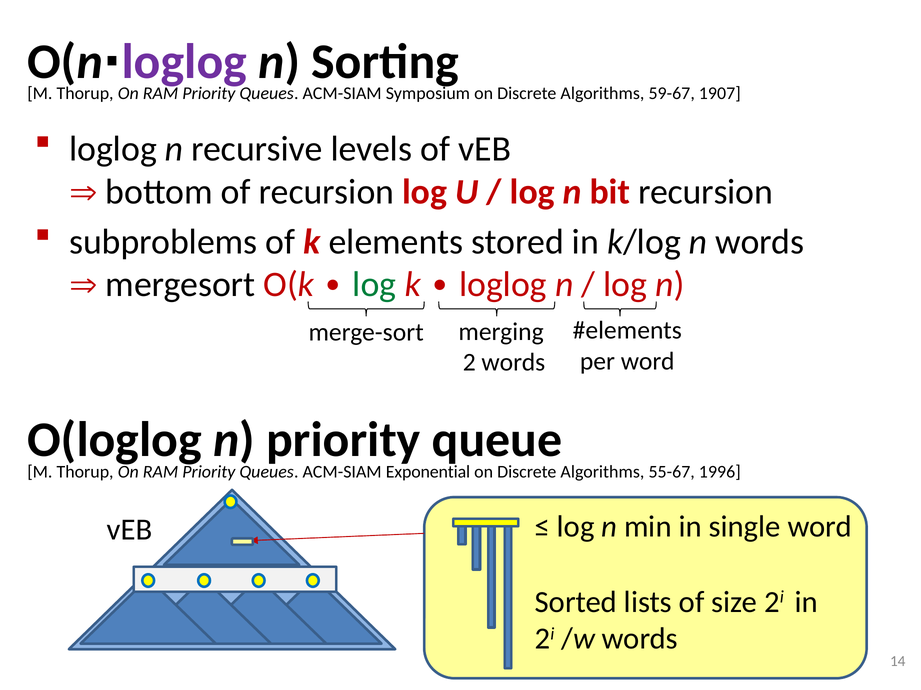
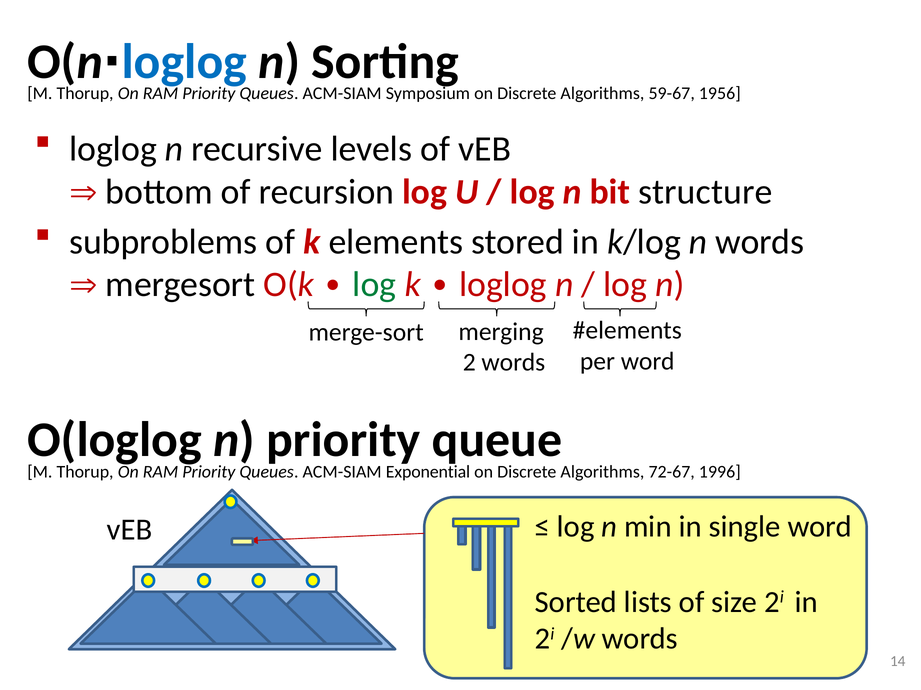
loglog colour: purple -> blue (184, 62)
1907: 1907 -> 1956 (720, 94)
bit recursion: recursion -> structure (705, 192)
55-67: 55-67 -> 72-67 (672, 472)
